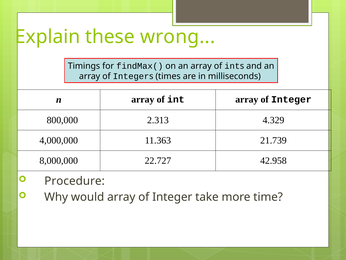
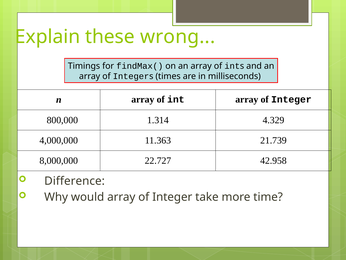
2.313: 2.313 -> 1.314 (158, 120)
Procedure: Procedure -> Difference (75, 181)
